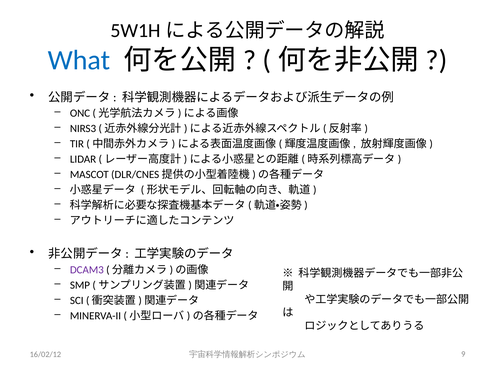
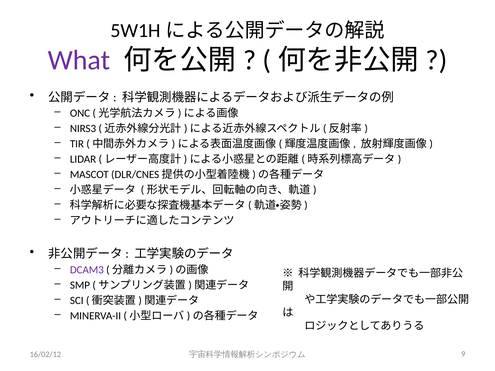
What colour: blue -> purple (79, 60)
